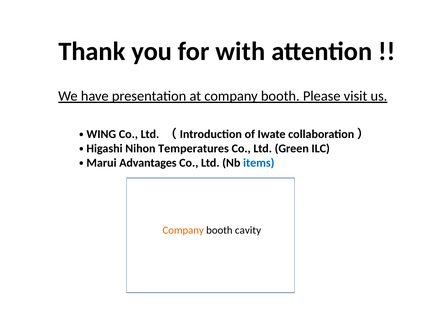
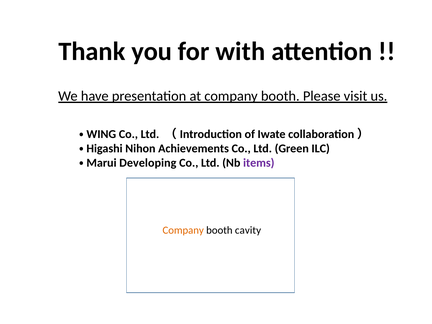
Temperatures: Temperatures -> Achievements (194, 149)
Advantages: Advantages -> Developing (148, 163)
items colour: blue -> purple (259, 163)
